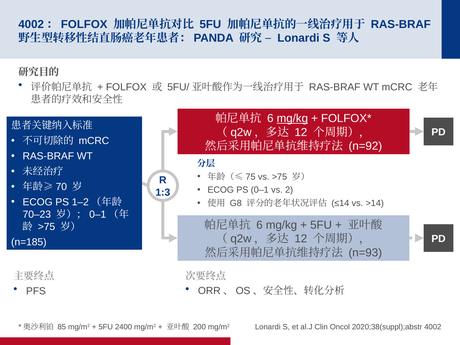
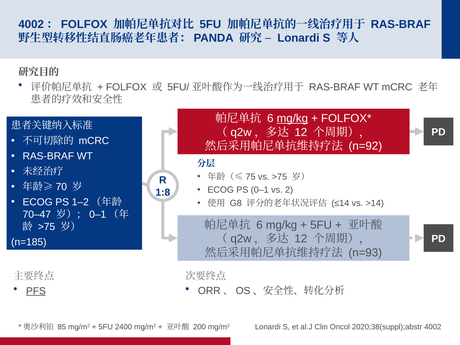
1:3: 1:3 -> 1:8 (163, 193)
70–23: 70–23 -> 70–47 (37, 214)
PFS underline: none -> present (36, 291)
